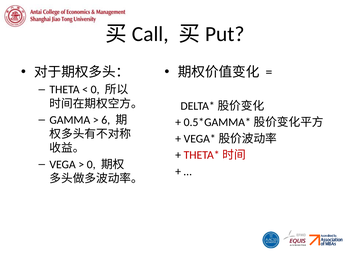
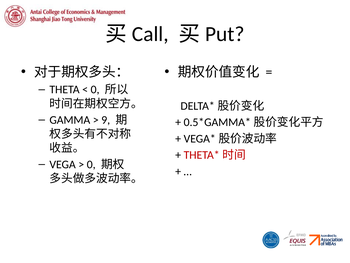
6: 6 -> 9 (106, 120)
